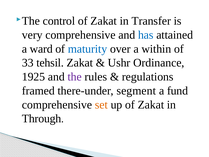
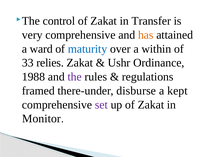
has colour: blue -> orange (146, 35)
tehsil: tehsil -> relies (50, 63)
1925: 1925 -> 1988 (34, 77)
segment: segment -> disburse (136, 91)
fund: fund -> kept (177, 91)
set colour: orange -> purple (101, 105)
Through: Through -> Monitor (41, 118)
